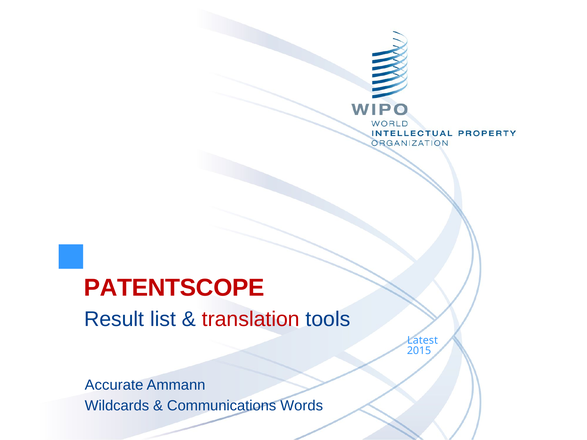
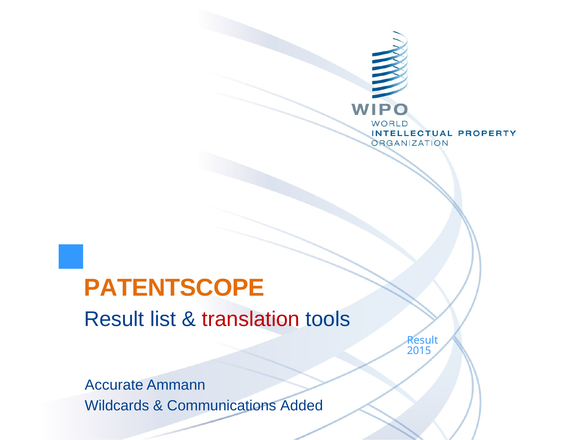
PATENTSCOPE colour: red -> orange (174, 288)
Latest: Latest -> Result (423, 341)
Words: Words -> Added (302, 406)
